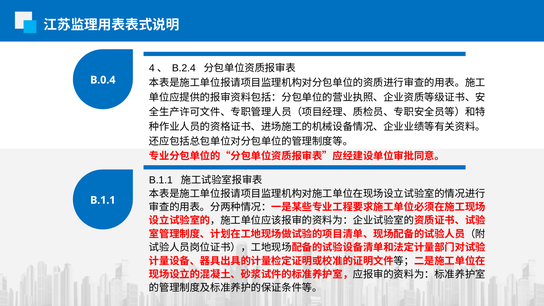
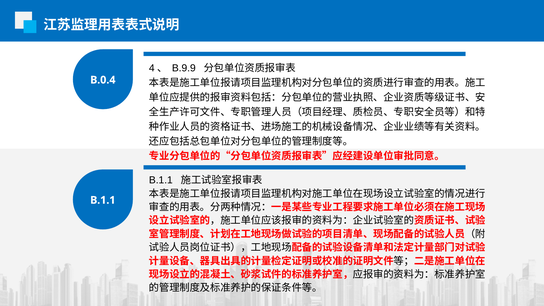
B.2.4: B.2.4 -> B.9.9 (184, 68)
